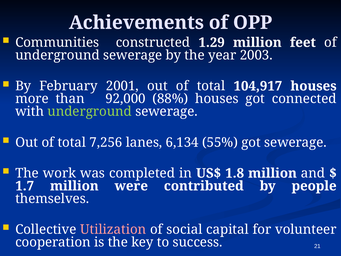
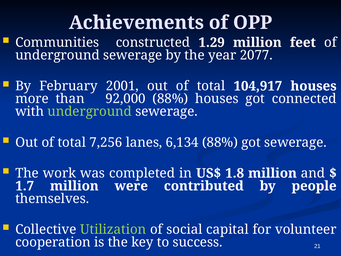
2003: 2003 -> 2077 (256, 55)
6,134 55%: 55% -> 88% (220, 142)
Utilization colour: pink -> light green (113, 229)
